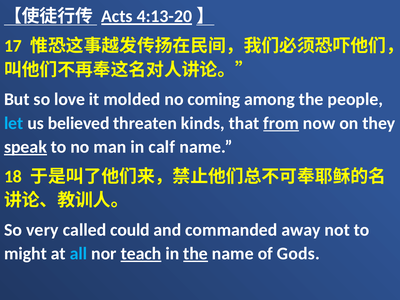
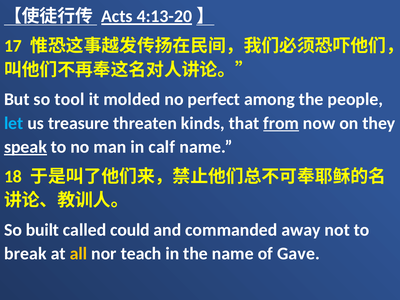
love: love -> tool (69, 99)
coming: coming -> perfect (214, 99)
believed: believed -> treasure (79, 123)
very: very -> built (43, 230)
might: might -> break (25, 254)
all colour: light blue -> yellow (78, 254)
teach underline: present -> none (141, 254)
the underline: present -> none (196, 254)
Gods: Gods -> Gave (298, 254)
